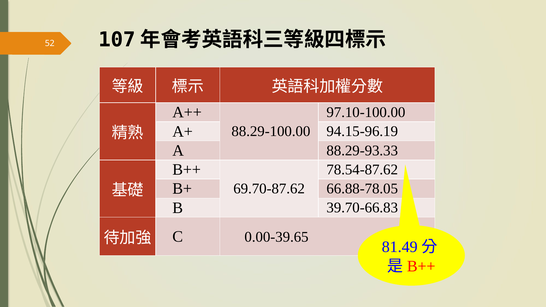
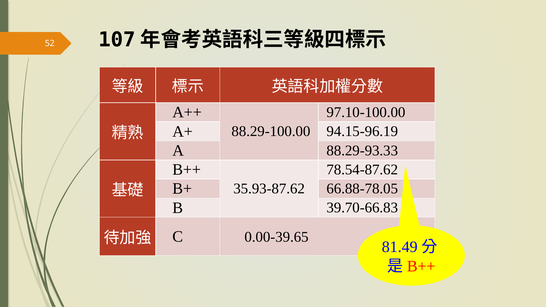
69.70-87.62: 69.70-87.62 -> 35.93-87.62 (269, 189)
